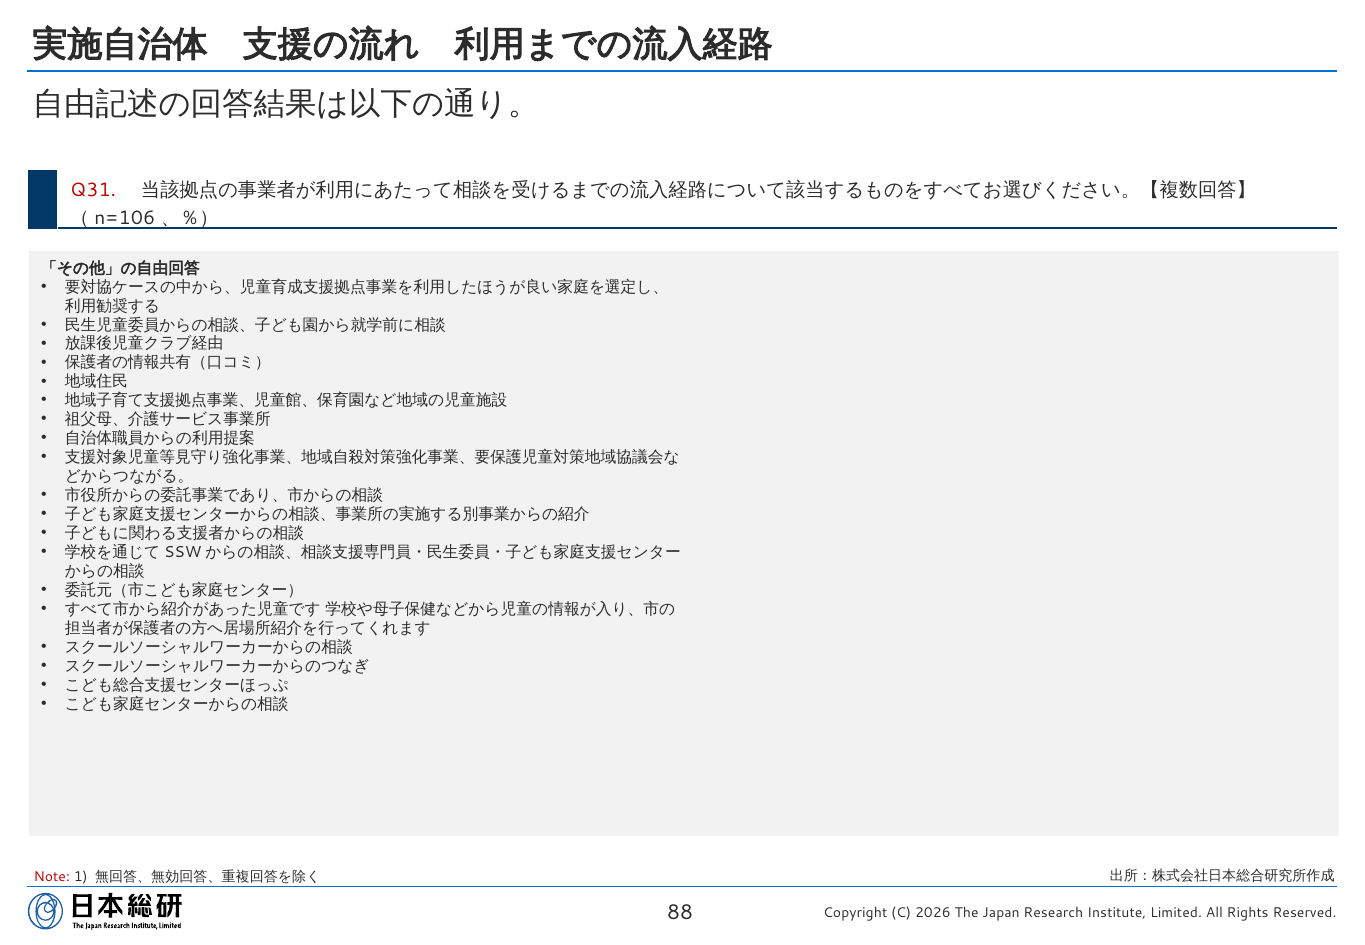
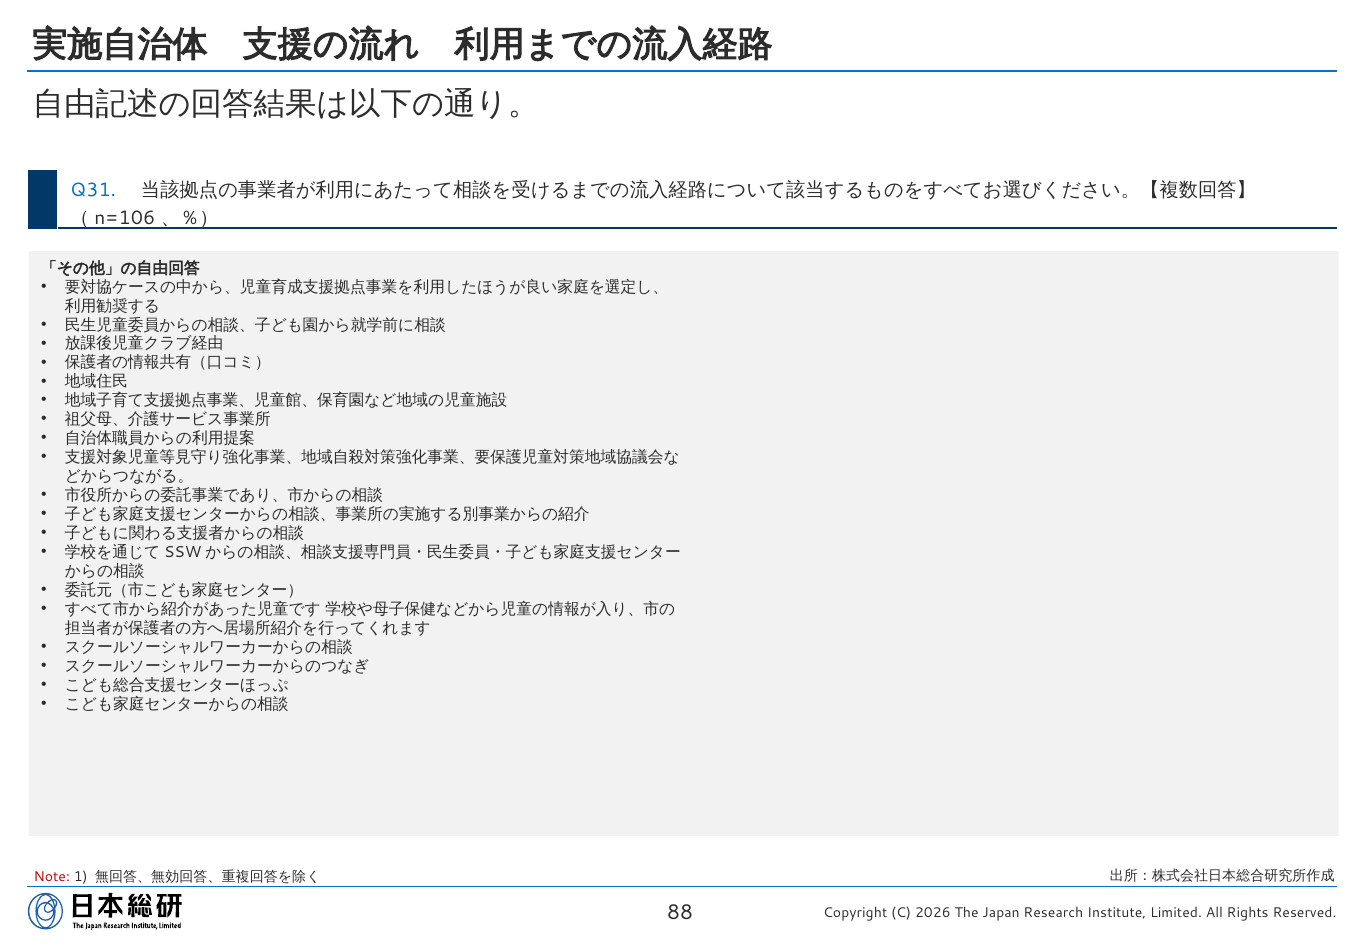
Q31 colour: red -> blue (93, 190)
